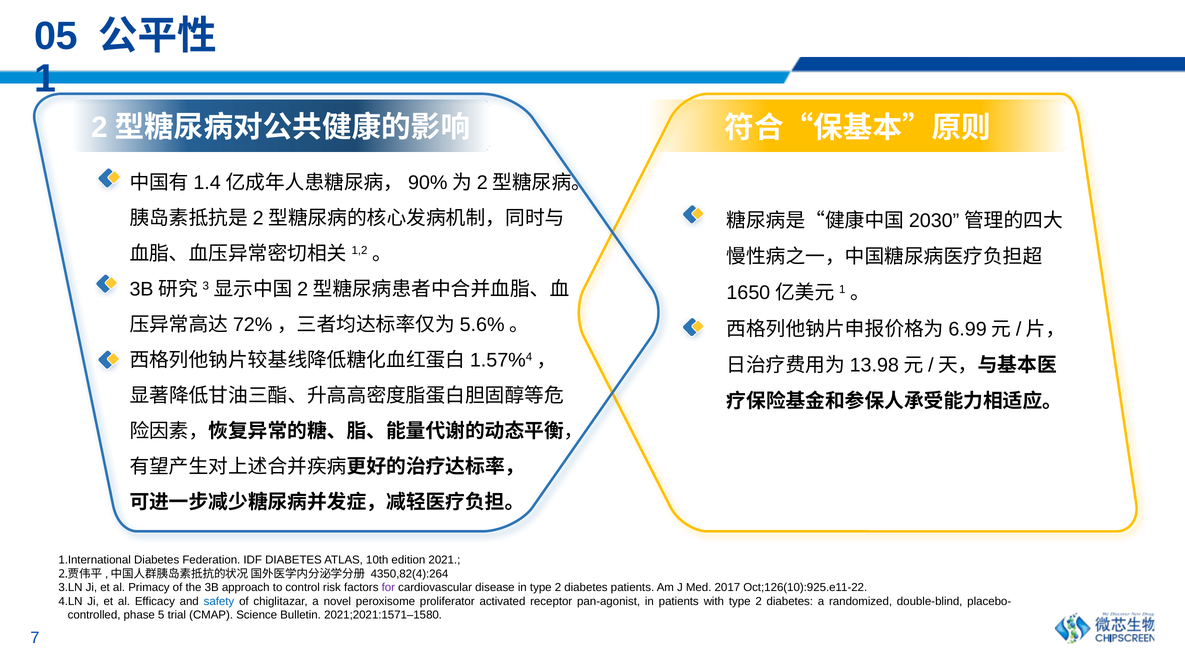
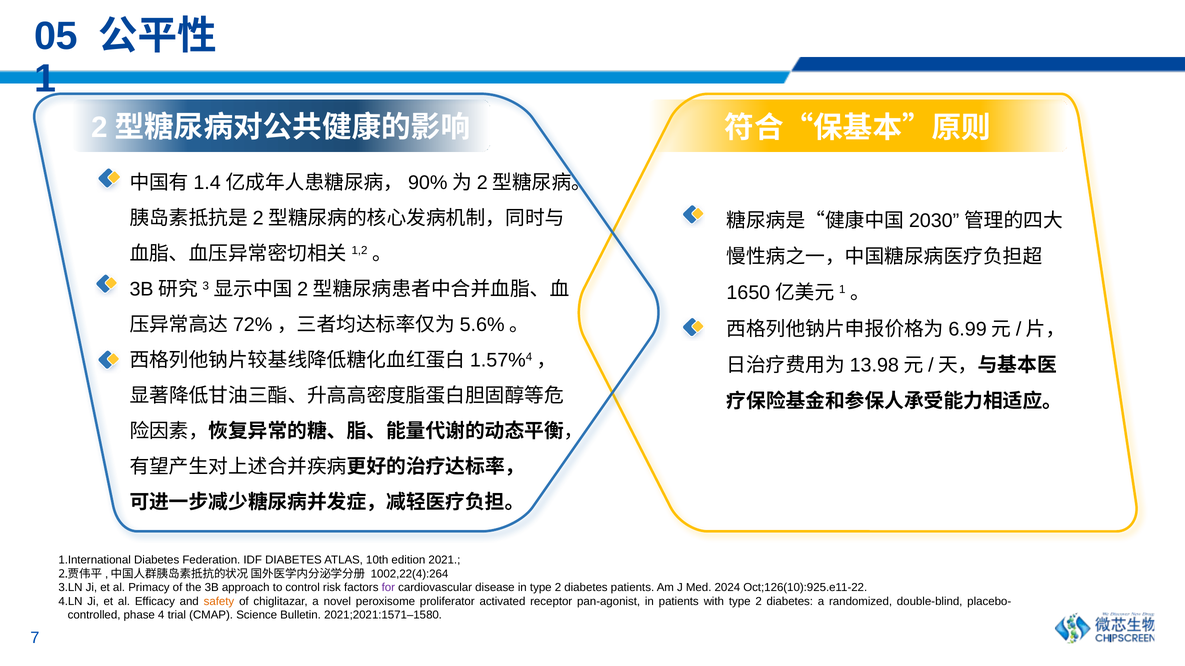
4350,82(4):264: 4350,82(4):264 -> 1002,22(4):264 (410, 574)
2017: 2017 -> 2024 (727, 588)
safety colour: blue -> orange (219, 602)
5: 5 -> 4 (161, 616)
